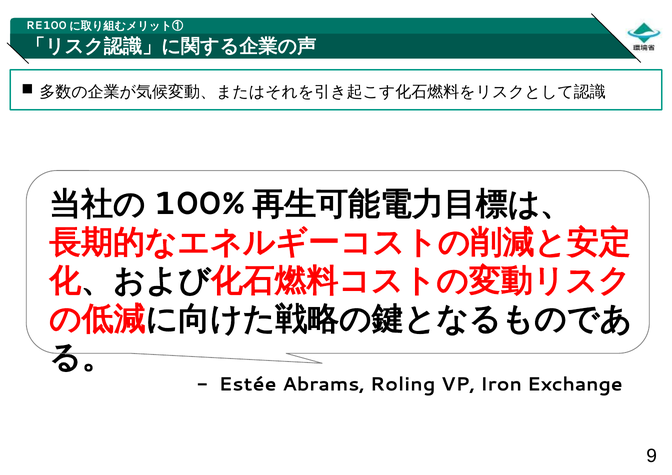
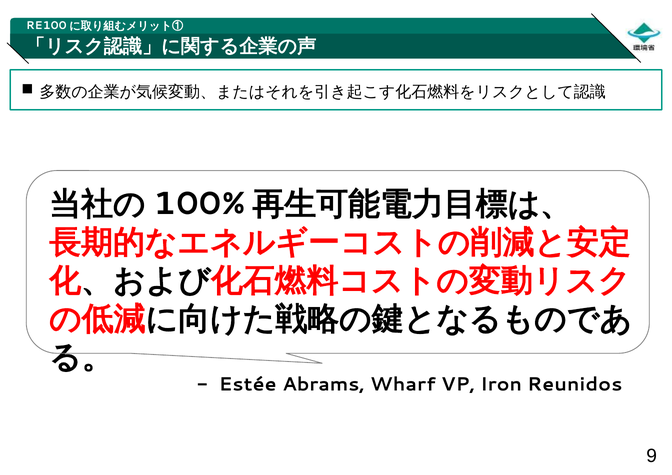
Roling: Roling -> Wharf (403, 385)
Exchange: Exchange -> Reunidos (575, 385)
